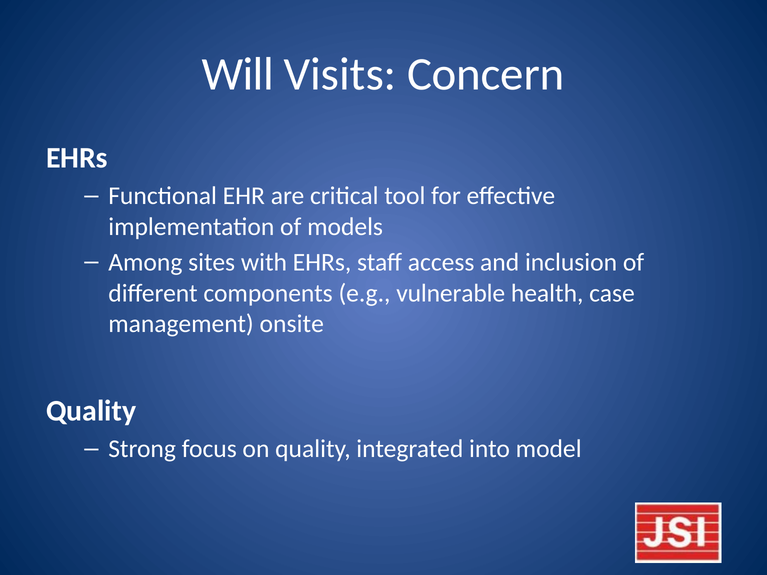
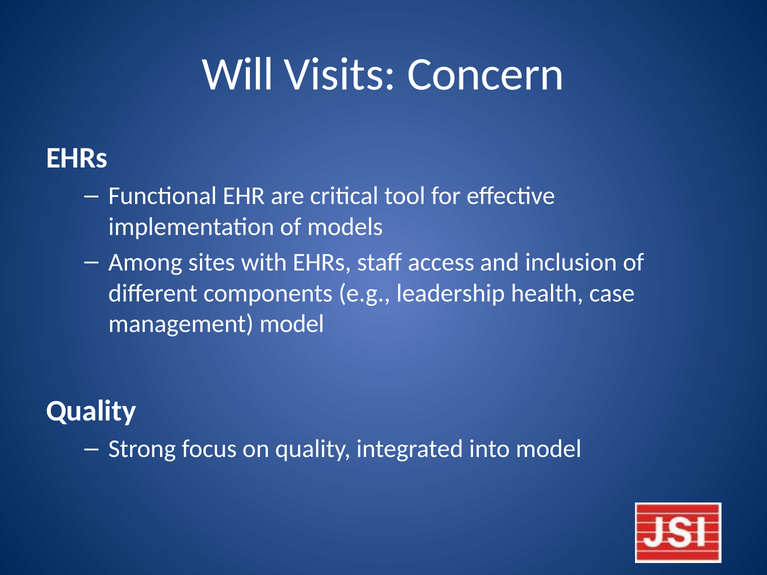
vulnerable: vulnerable -> leadership (451, 293)
management onsite: onsite -> model (292, 324)
